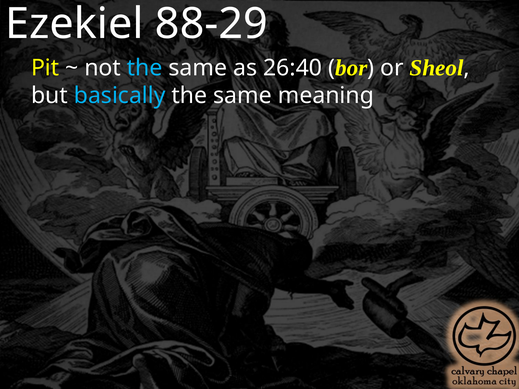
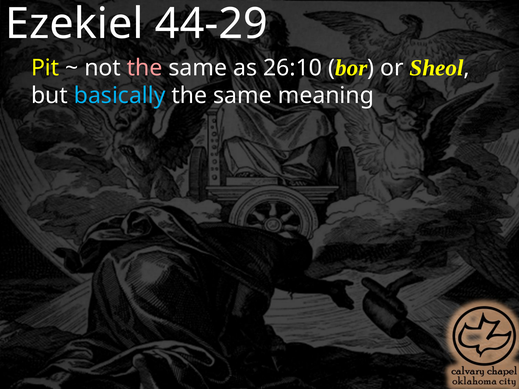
88-29: 88-29 -> 44-29 (211, 24)
the colour: light blue -> pink (145, 68)
26:40: 26:40 -> 26:10 (293, 68)
